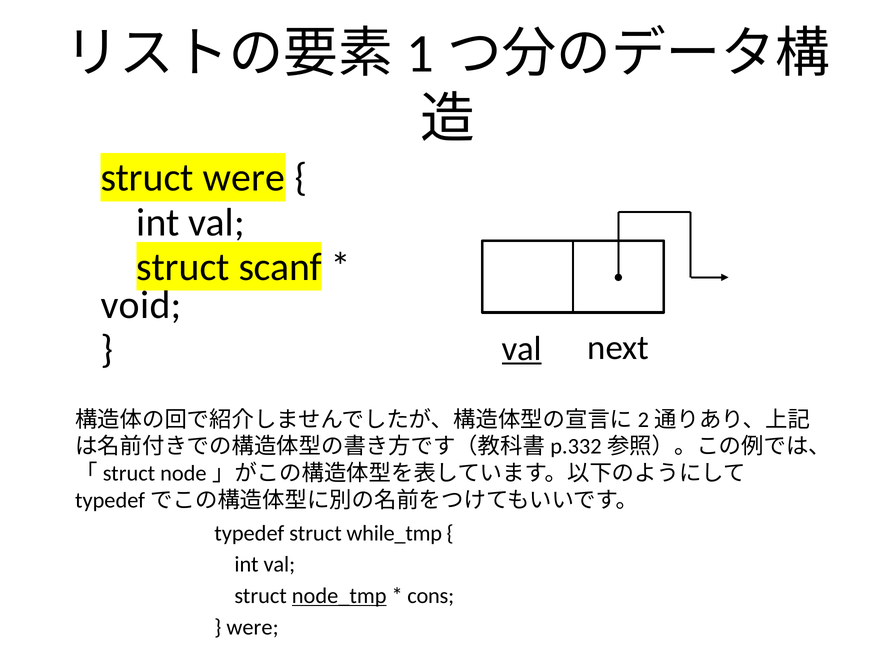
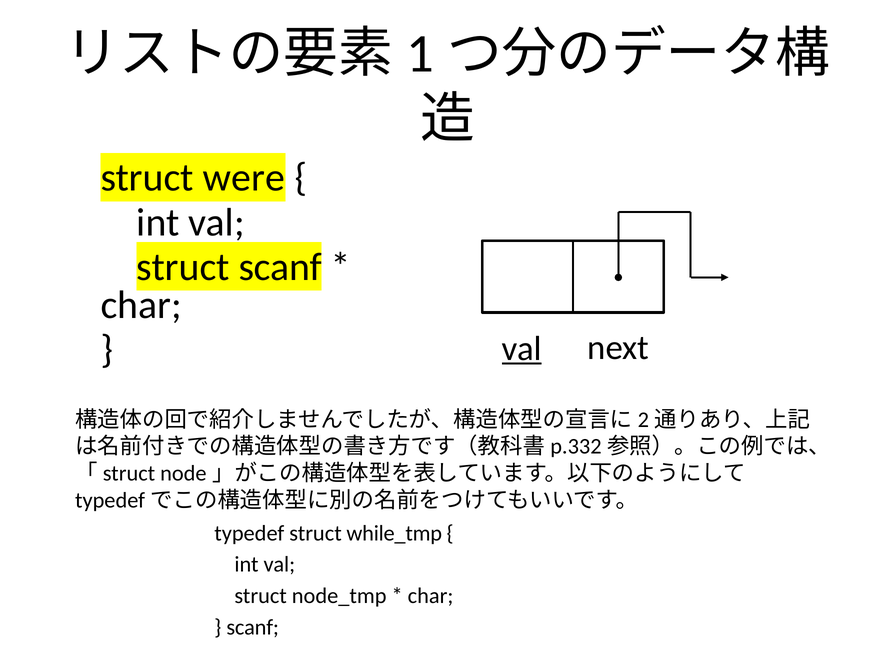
void: void -> char (141, 305)
node_tmp underline: present -> none (339, 596)
cons: cons -> char (431, 596)
were: were -> scanf (253, 627)
